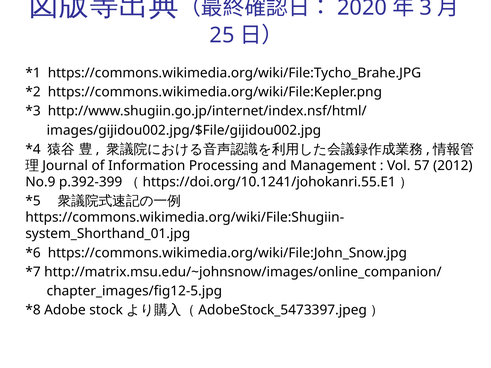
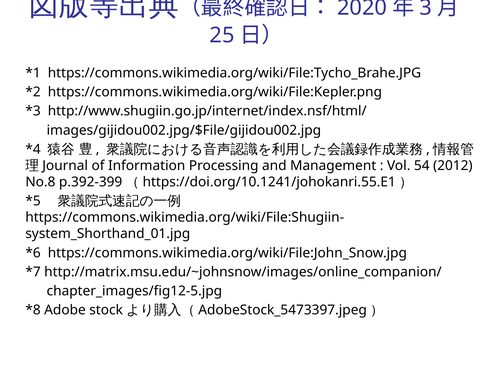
57: 57 -> 54 (422, 166)
No.9: No.9 -> No.8 (40, 182)
